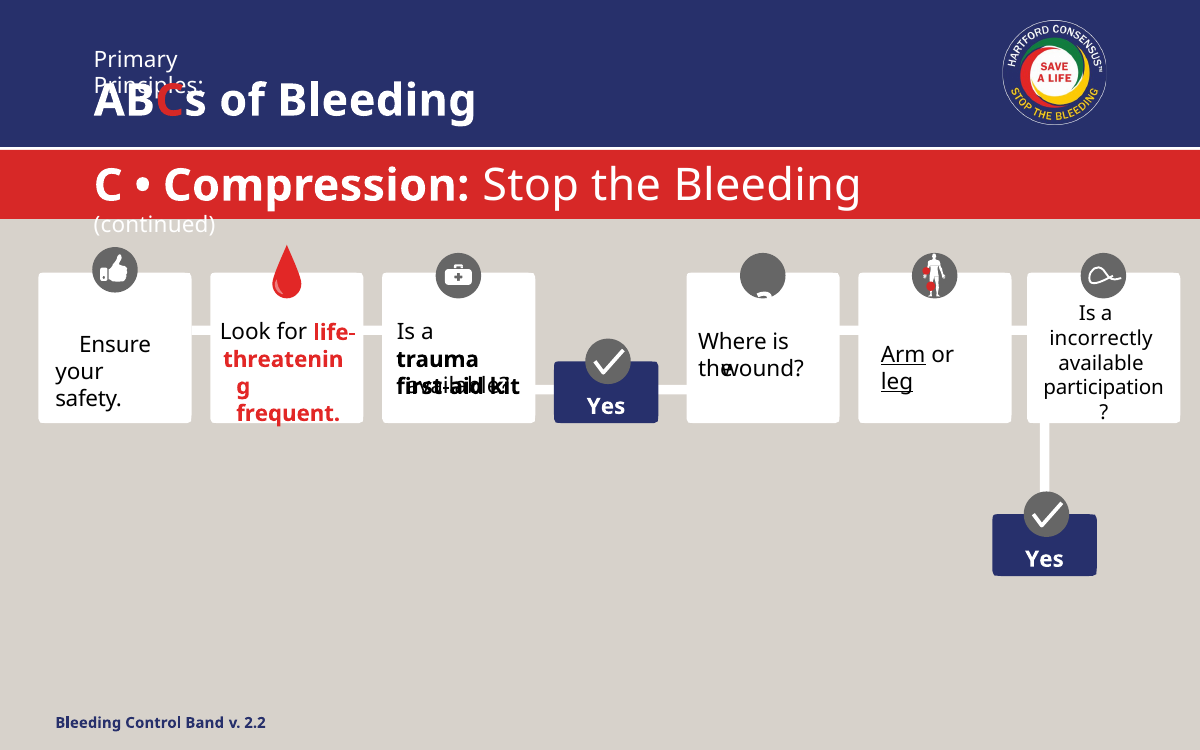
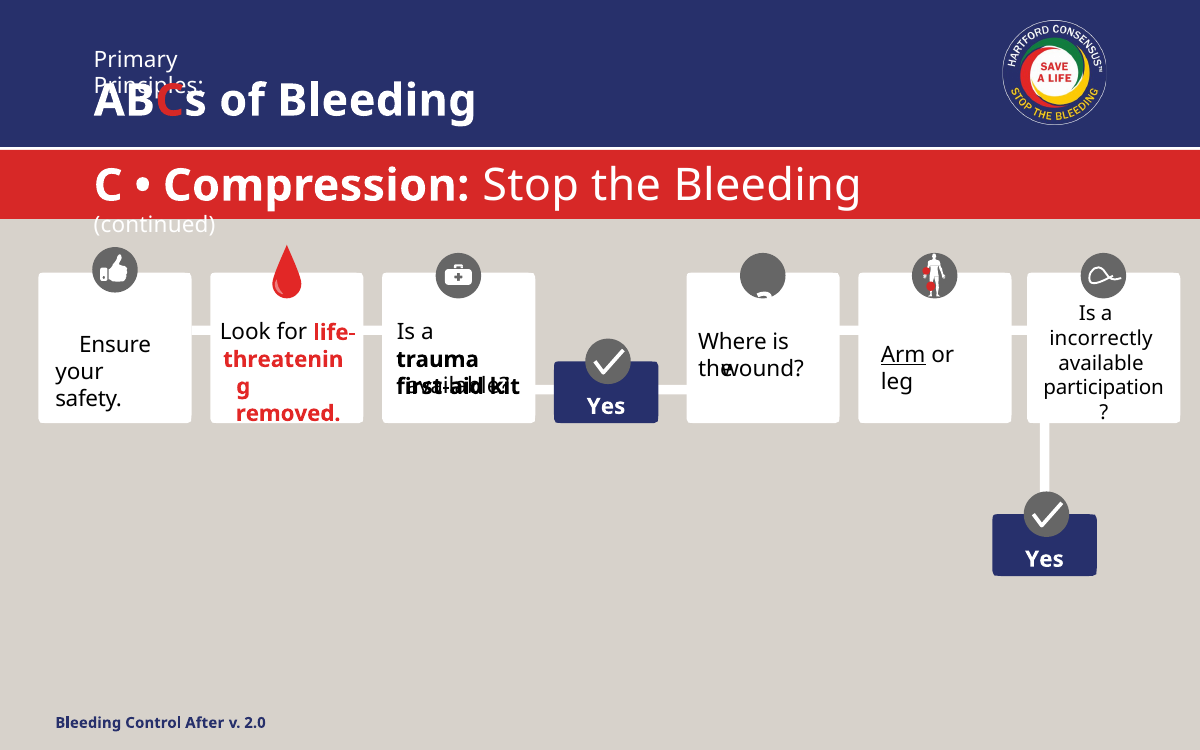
leg underline: present -> none (897, 382)
frequent: frequent -> removed (288, 413)
Band: Band -> After (205, 723)
2.2: 2.2 -> 2.0 (255, 723)
